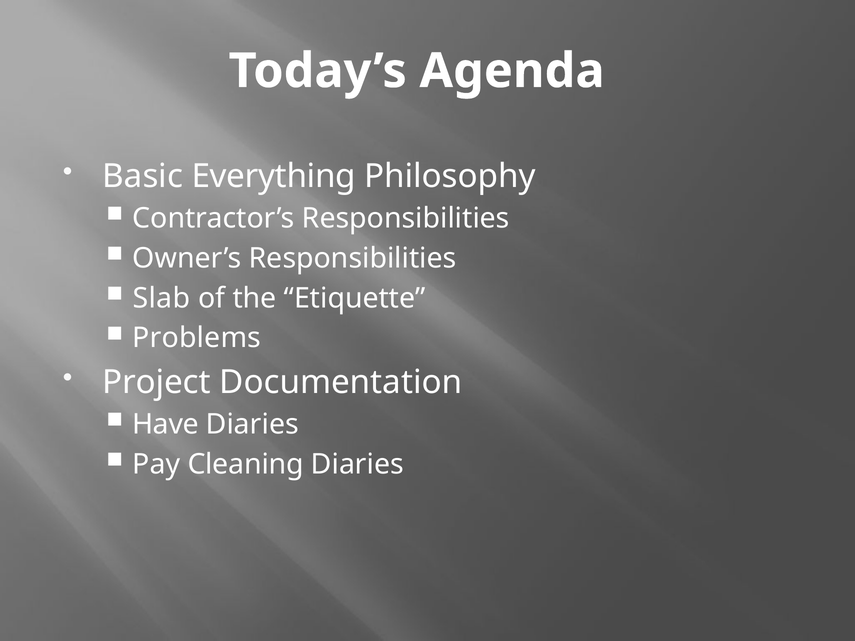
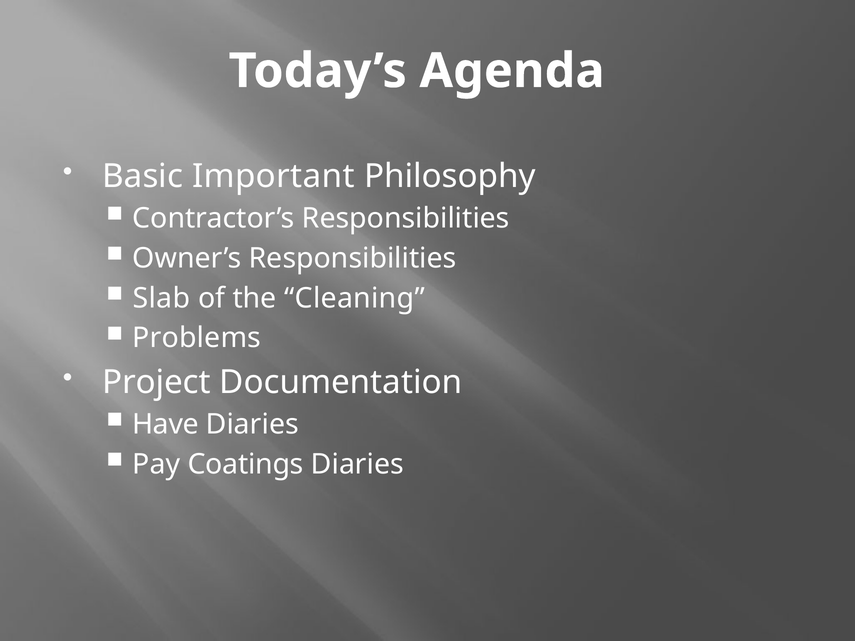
Everything: Everything -> Important (273, 176)
Etiquette: Etiquette -> Cleaning (355, 298)
Cleaning: Cleaning -> Coatings (246, 465)
